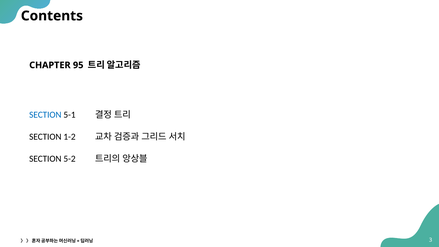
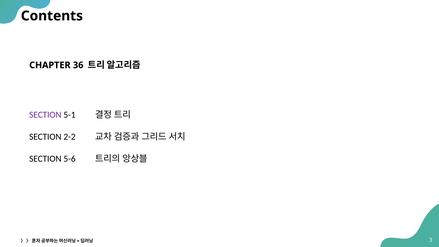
95: 95 -> 36 (78, 65)
SECTION colour: blue -> purple (45, 115)
1-2: 1-2 -> 2-2 (70, 137)
5-2: 5-2 -> 5-6 (70, 159)
